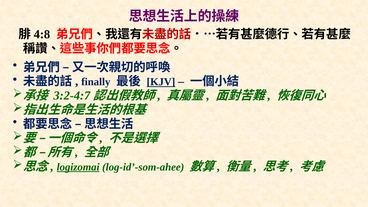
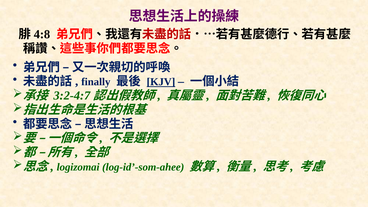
logizomai underline: present -> none (78, 167)
